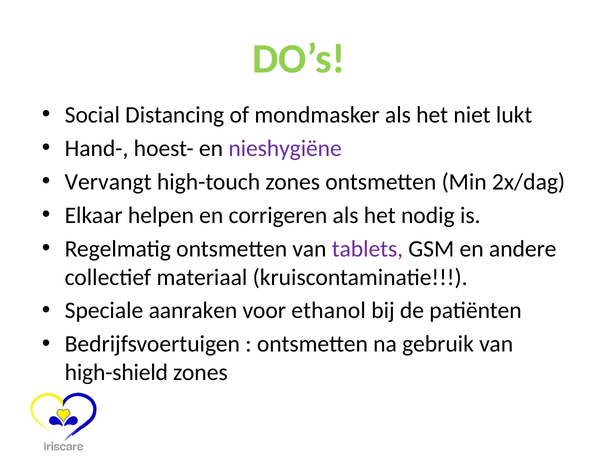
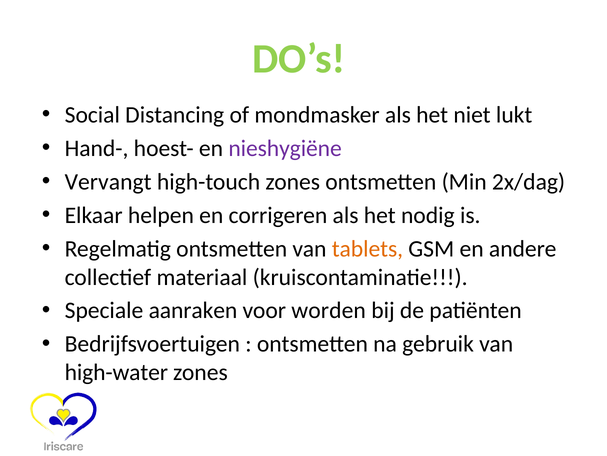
tablets colour: purple -> orange (367, 248)
ethanol: ethanol -> worden (329, 310)
high-shield: high-shield -> high-water (116, 372)
